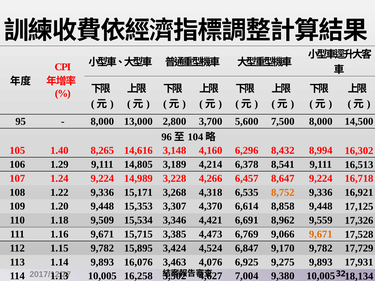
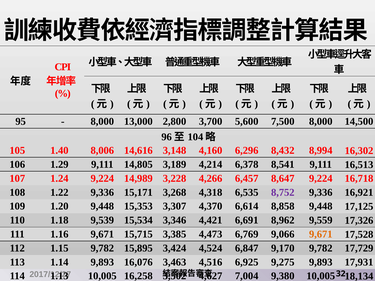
8,265: 8,265 -> 8,006 (102, 151)
8,752 colour: orange -> purple (283, 192)
9,509: 9,509 -> 9,539 (102, 220)
4,076: 4,076 -> 4,516 (211, 262)
